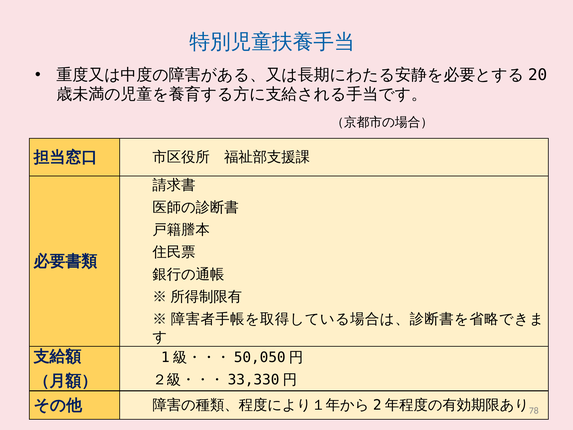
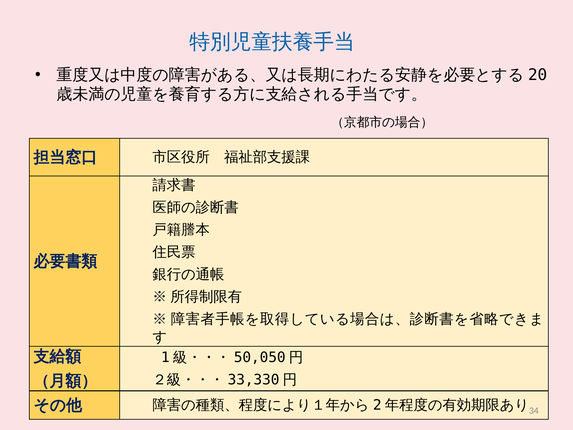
78: 78 -> 34 (534, 410)
